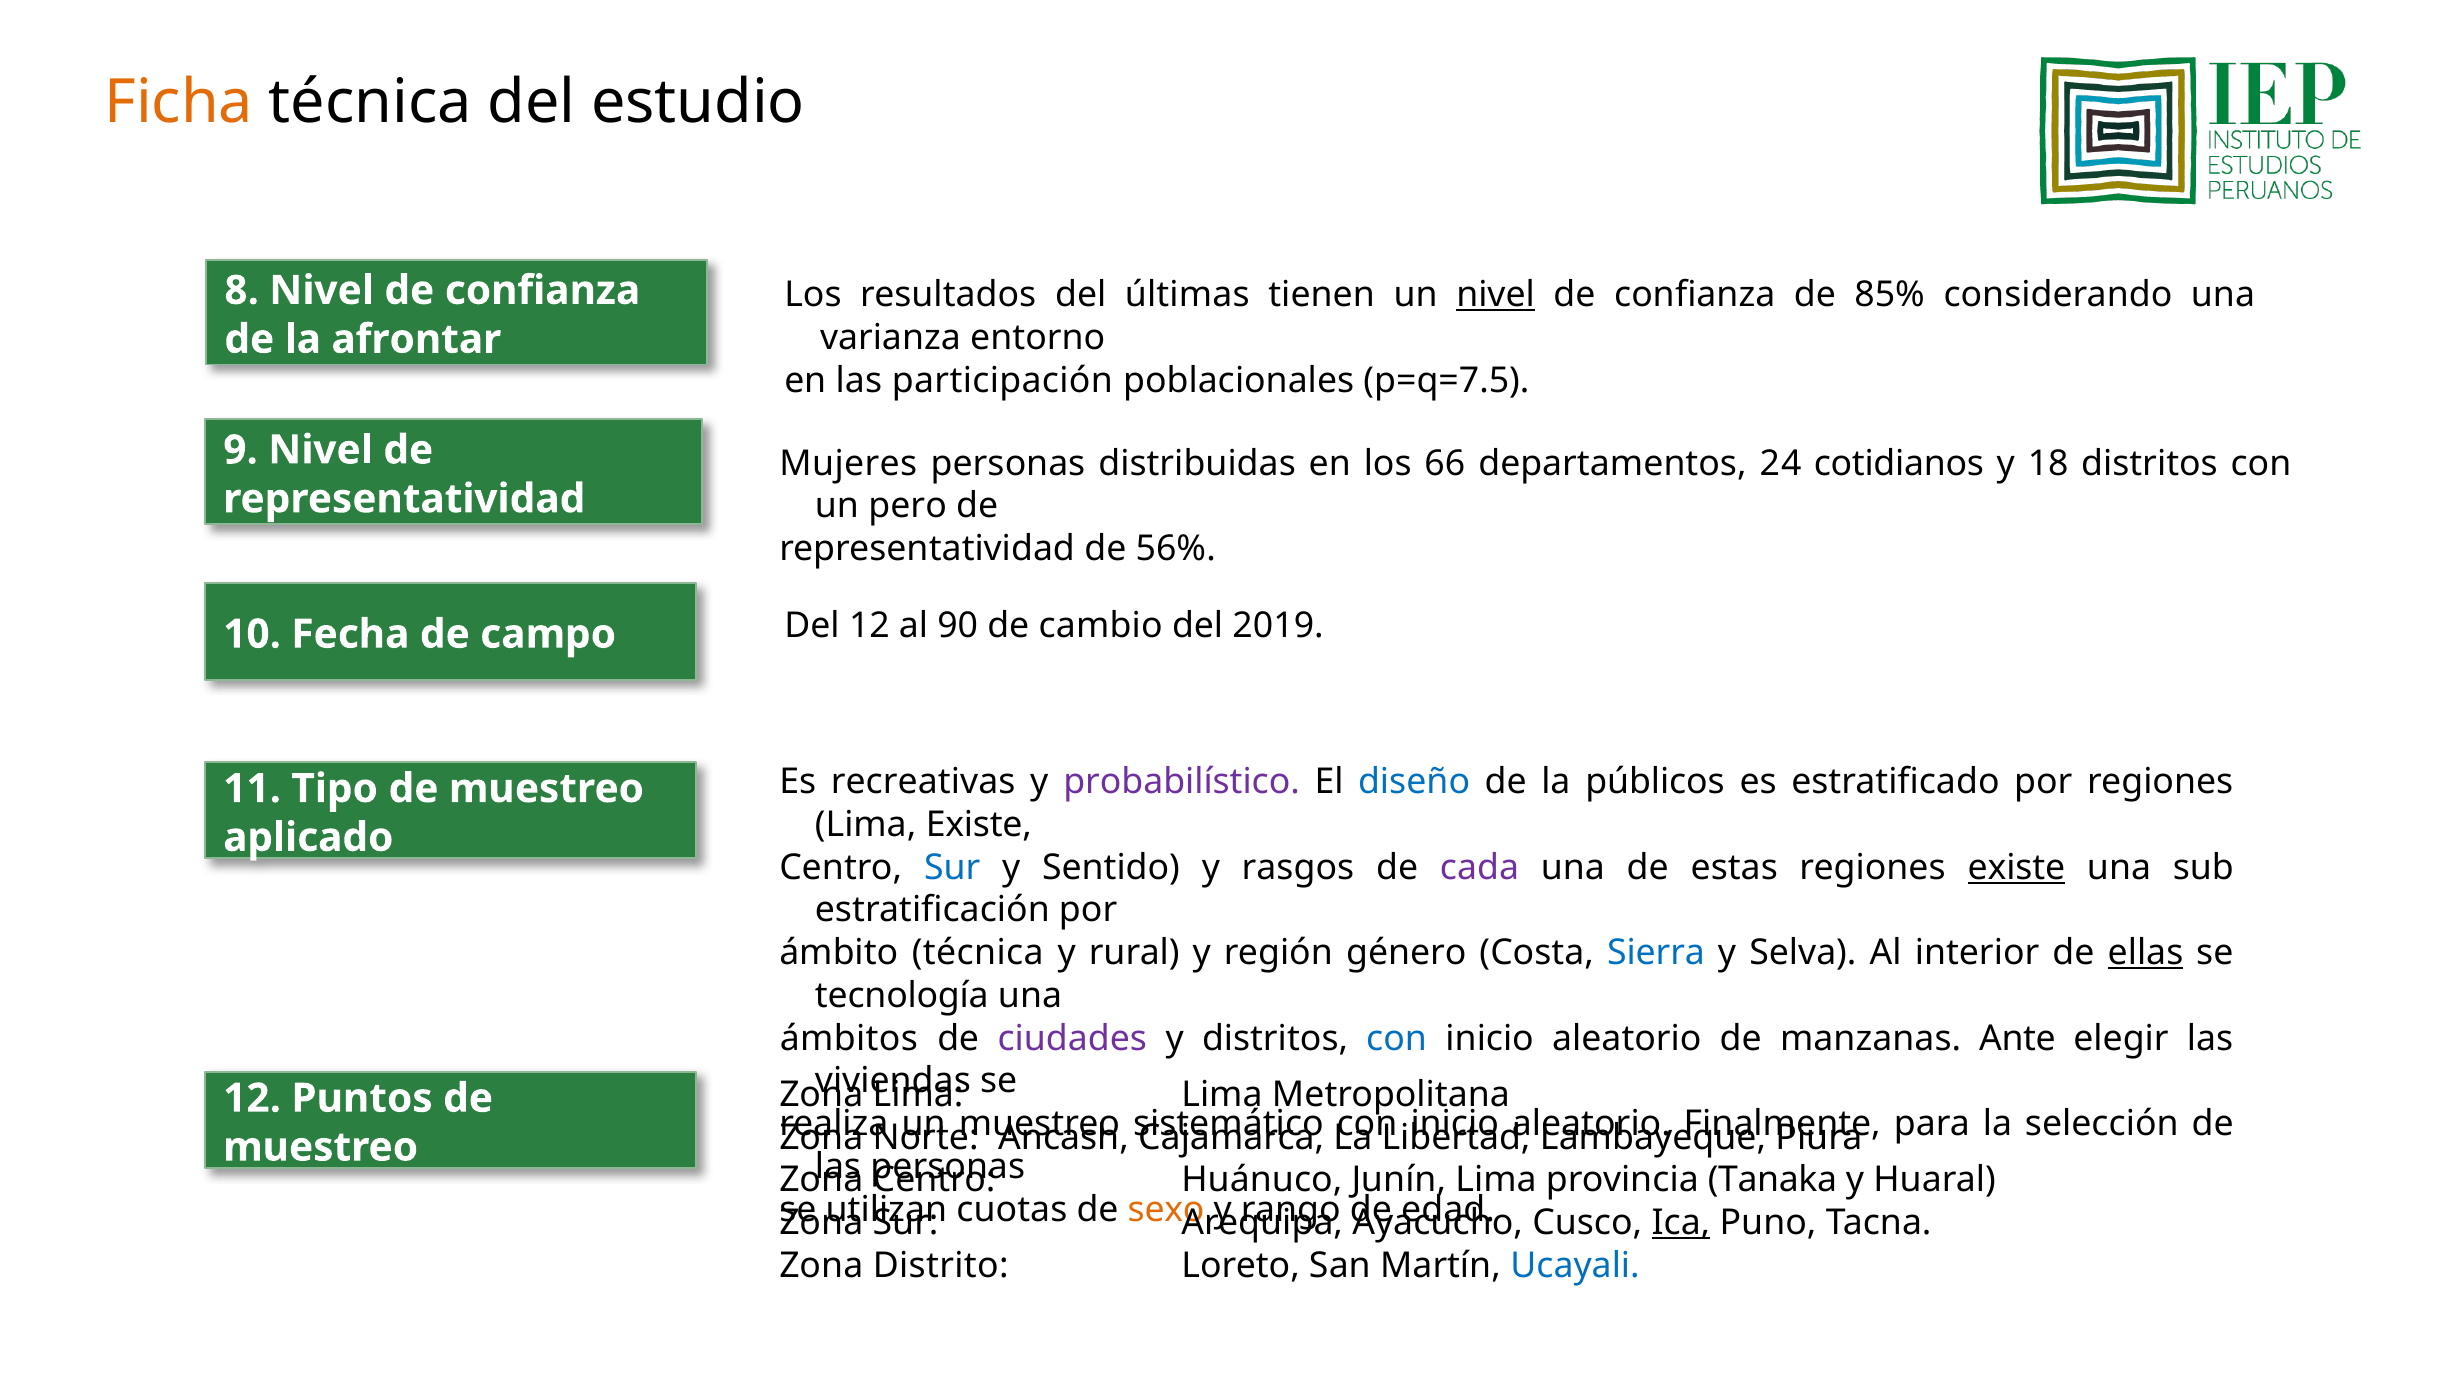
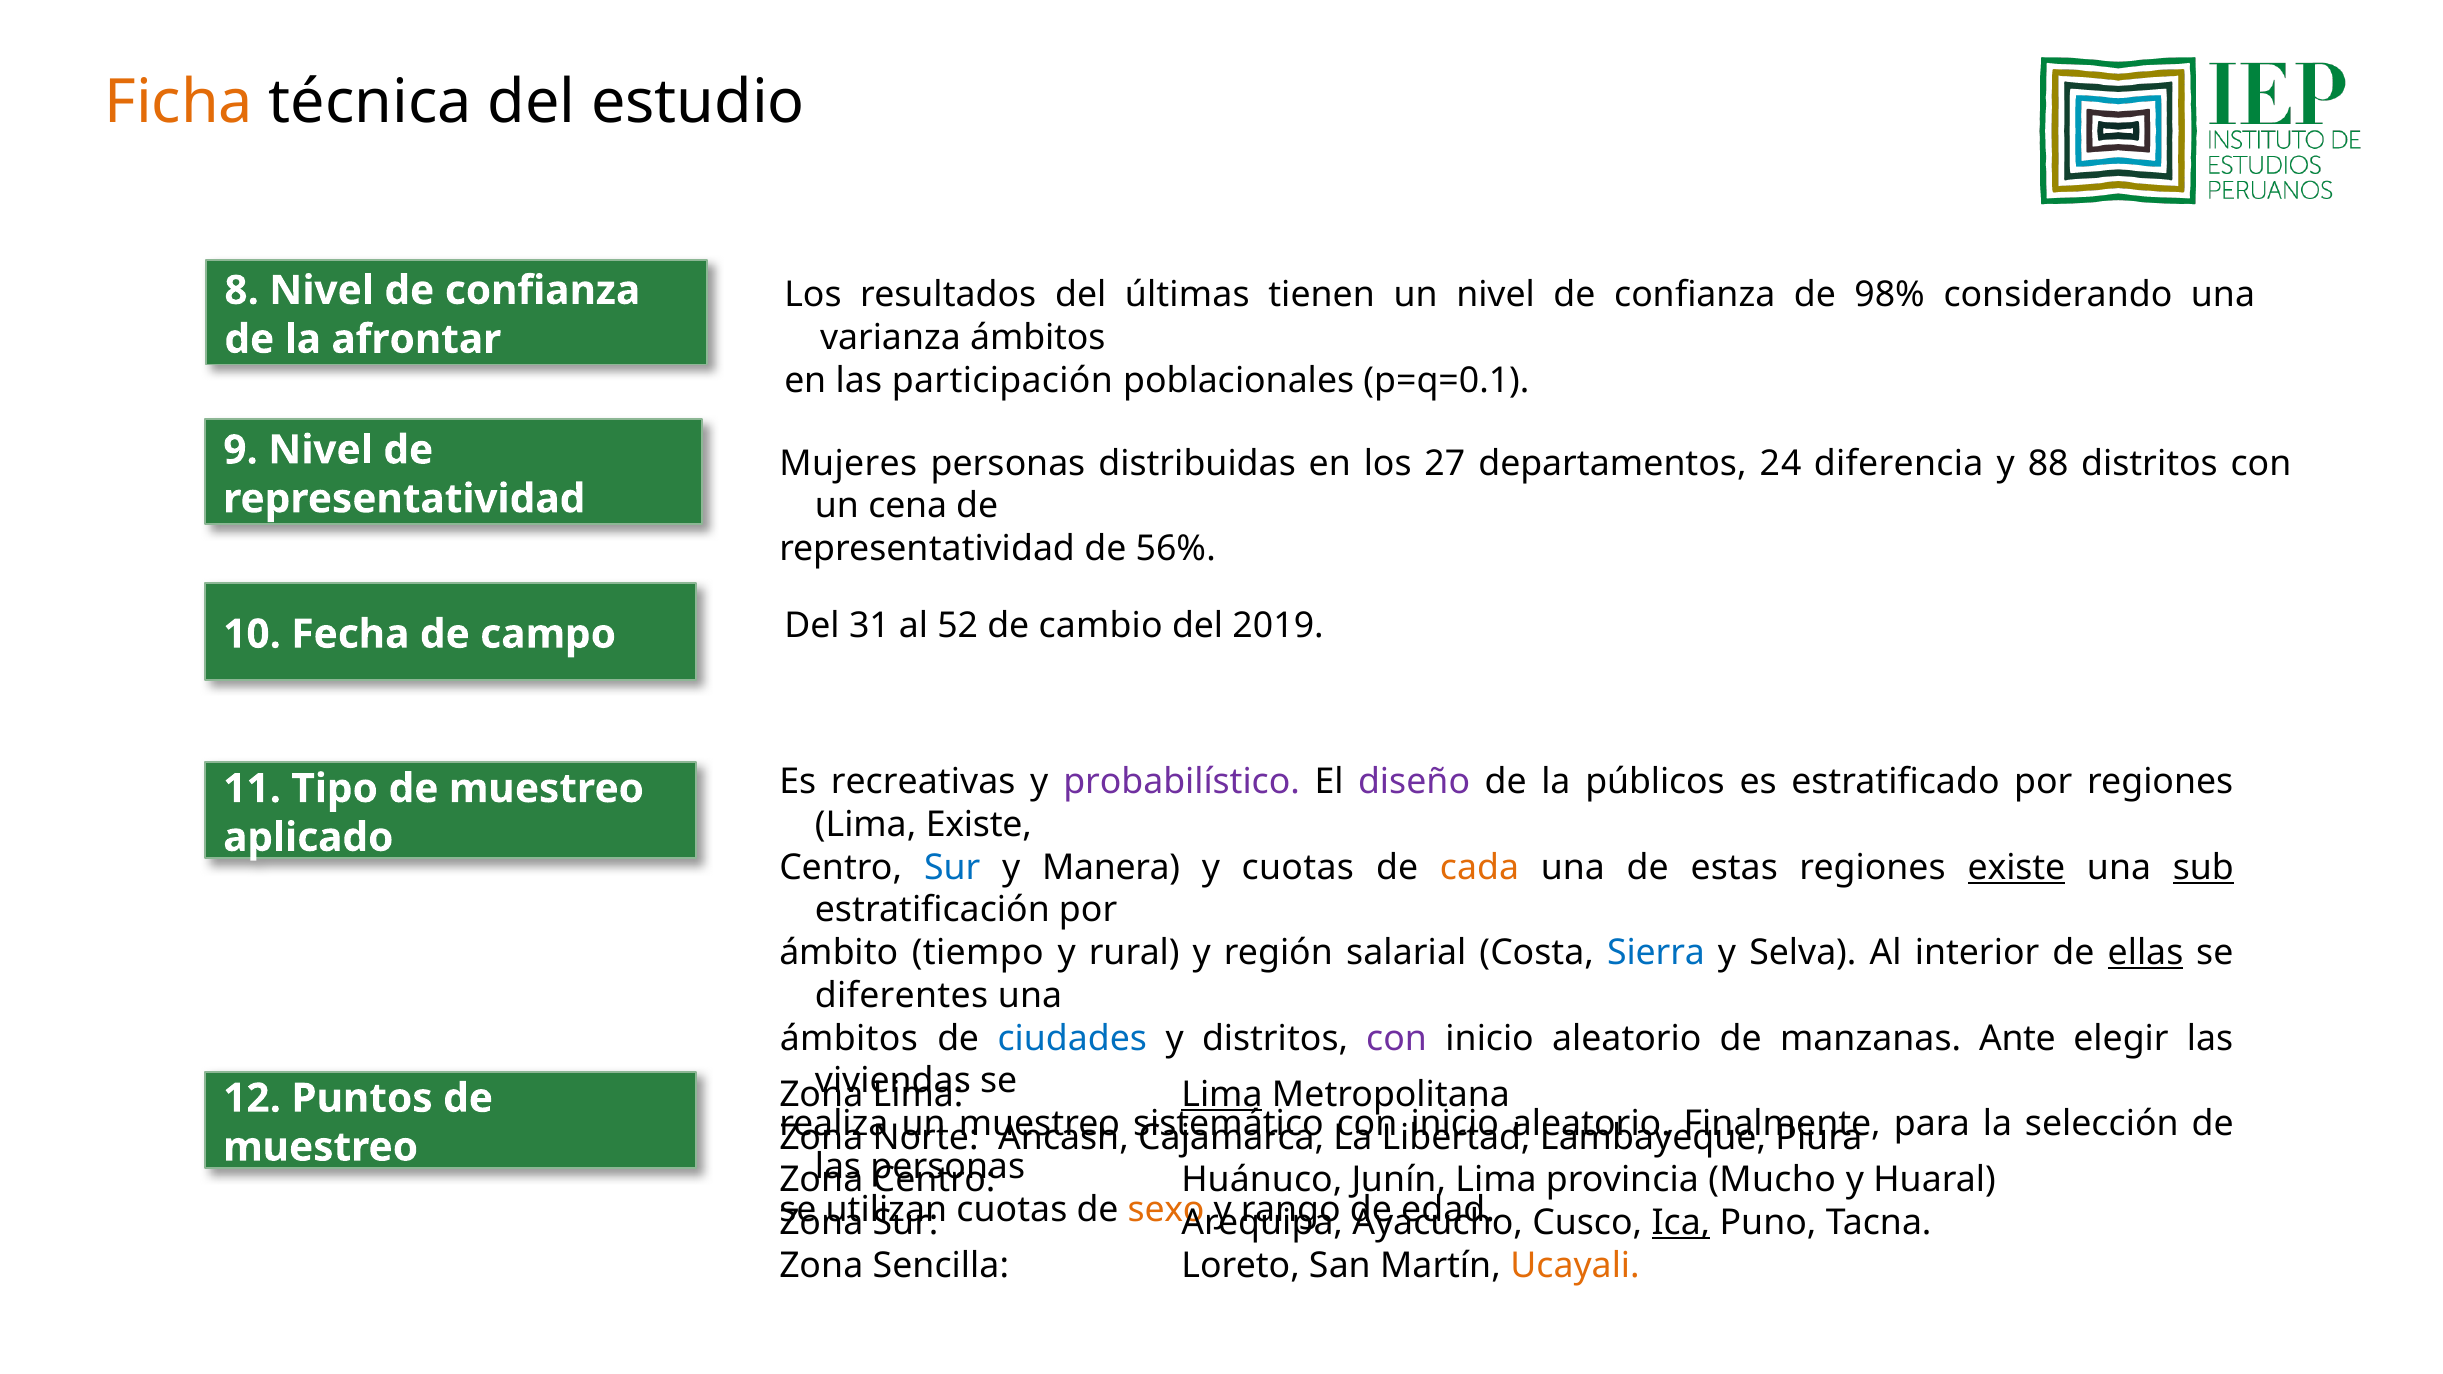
nivel underline: present -> none (1496, 295)
85%: 85% -> 98% (1890, 295)
varianza entorno: entorno -> ámbitos (1038, 338)
p=q=7.5: p=q=7.5 -> p=q=0.1 (1446, 381)
66: 66 -> 27 (1445, 463)
cotidianos: cotidianos -> diferencia (1899, 463)
18: 18 -> 88 (2048, 463)
pero: pero -> cena (908, 506)
Del 12: 12 -> 31 (869, 625)
90: 90 -> 52 (958, 625)
diseño colour: blue -> purple (1414, 782)
Sentido: Sentido -> Manera (1111, 867)
y rasgos: rasgos -> cuotas (1298, 867)
cada colour: purple -> orange (1479, 867)
sub underline: none -> present (2203, 867)
ámbito técnica: técnica -> tiempo (978, 953)
género: género -> salarial (1406, 953)
tecnología: tecnología -> diferentes (902, 996)
ciudades colour: purple -> blue (1072, 1039)
con colour: blue -> purple (1397, 1039)
Lima underline: none -> present (1222, 1095)
Tanaka: Tanaka -> Mucho (1772, 1180)
Distrito: Distrito -> Sencilla (941, 1266)
Ucayali colour: blue -> orange (1575, 1266)
